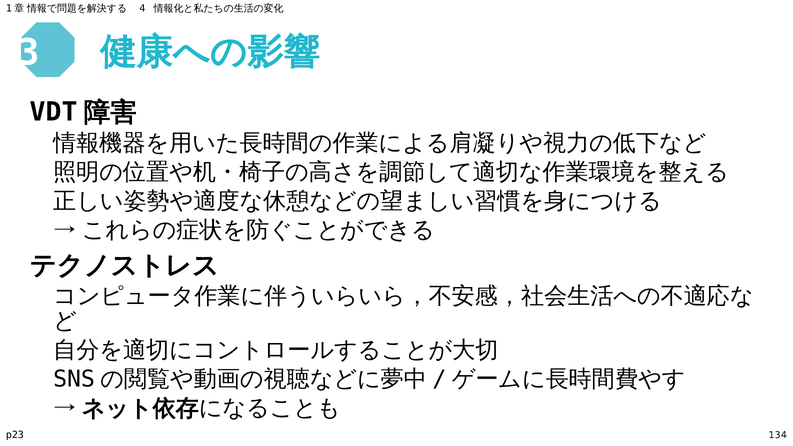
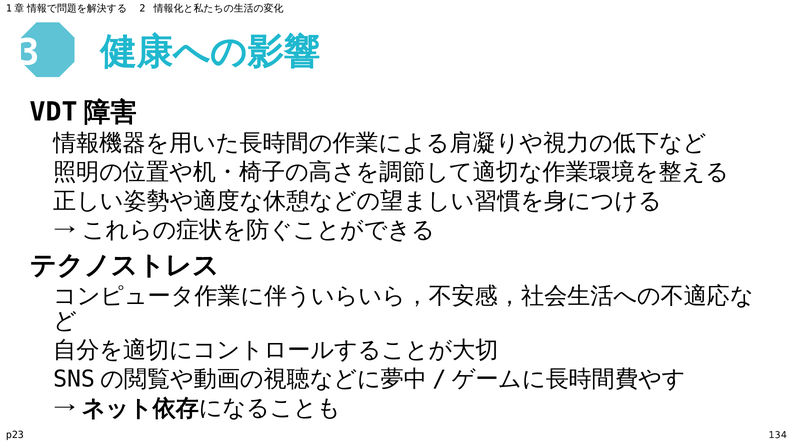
4: 4 -> 2 (142, 8)
